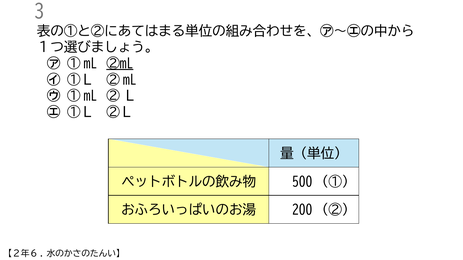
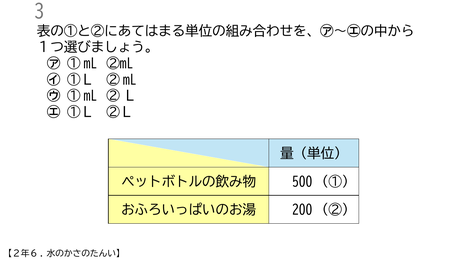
②mL underline: present -> none (120, 64)
